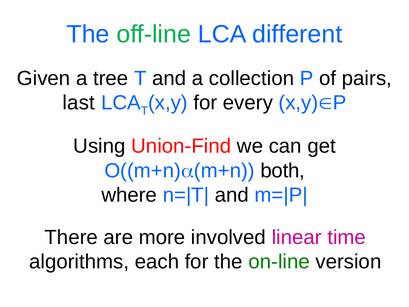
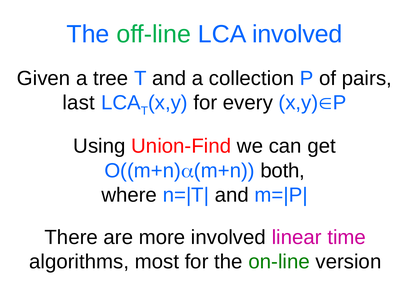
LCA different: different -> involved (297, 34)
each: each -> most (157, 262)
